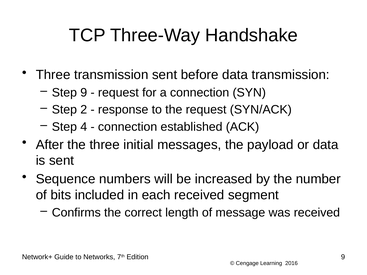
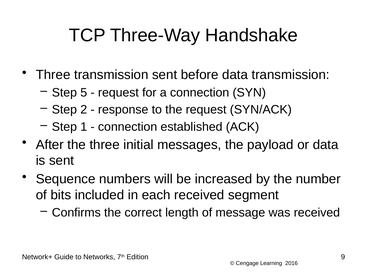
Step 9: 9 -> 5 (84, 93)
4: 4 -> 1 (84, 127)
